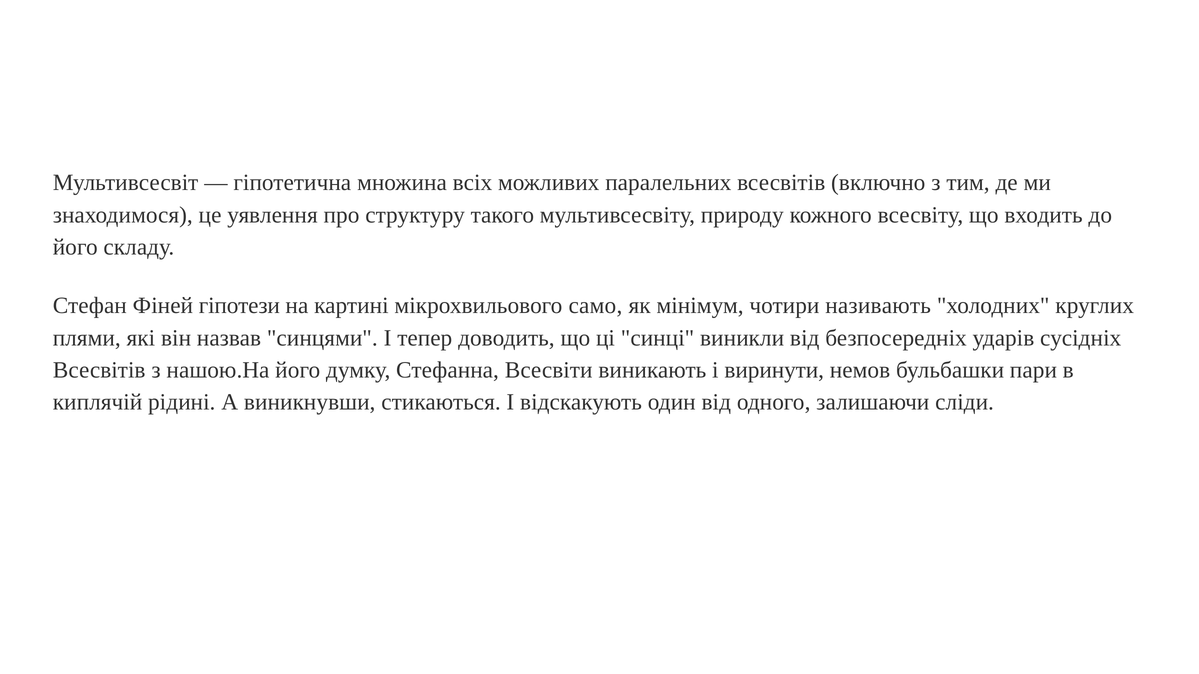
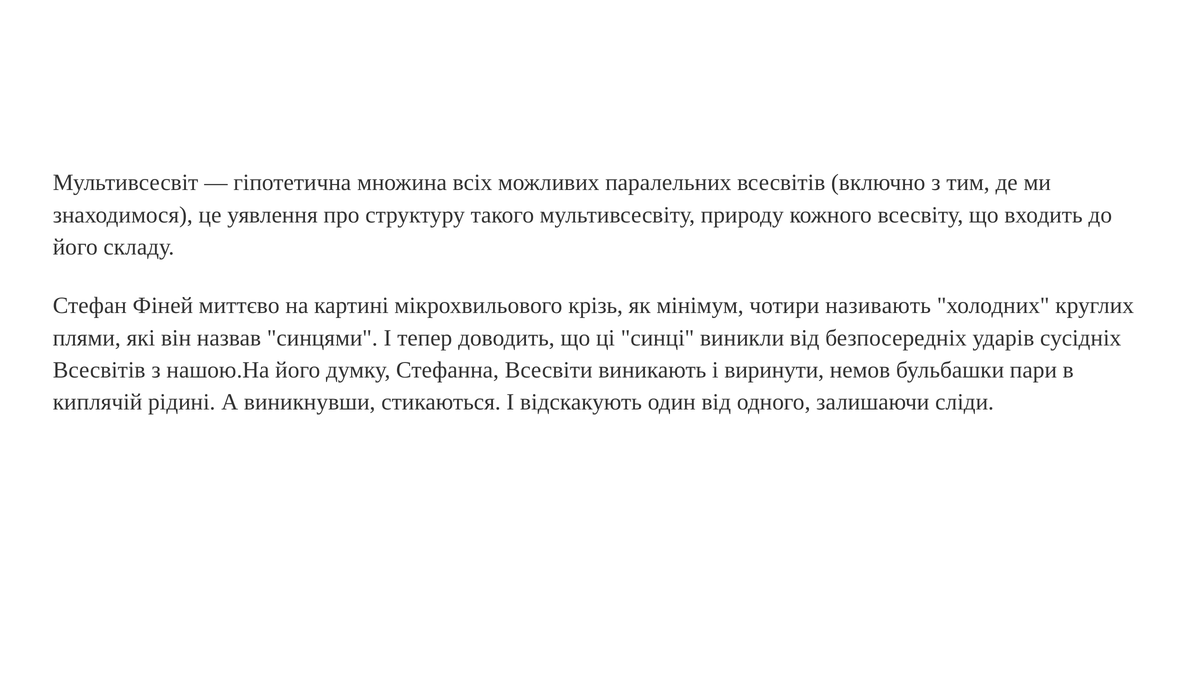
гіпотези: гіпотези -> миттєво (239, 306)
само: само -> крізь (596, 306)
